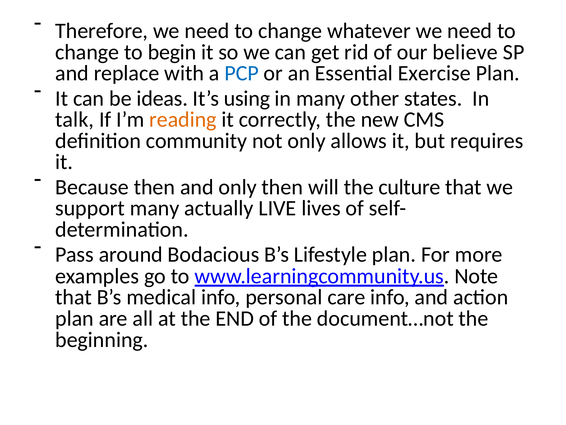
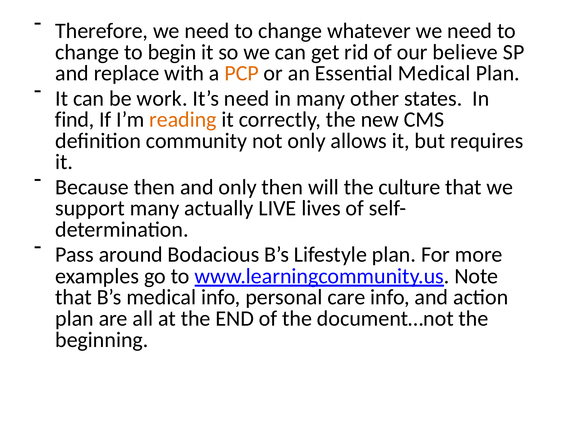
PCP colour: blue -> orange (242, 73)
Essential Exercise: Exercise -> Medical (434, 73)
ideas: ideas -> work (162, 98)
It’s using: using -> need (247, 98)
talk: talk -> find (75, 119)
